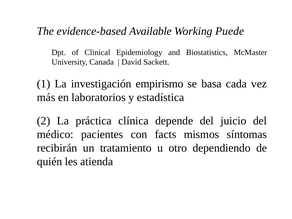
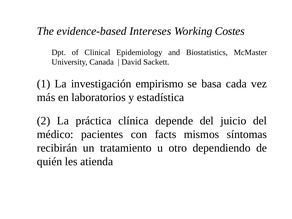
Available: Available -> Intereses (150, 31)
Puede: Puede -> Costes (230, 31)
